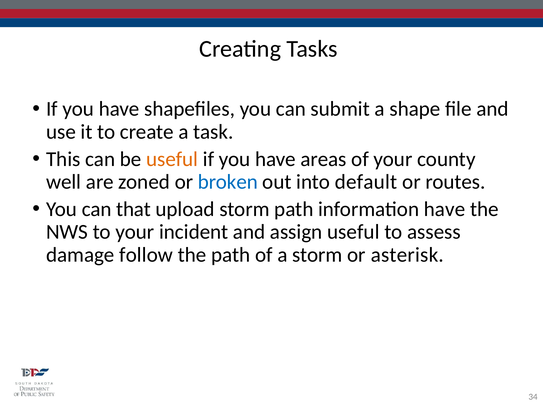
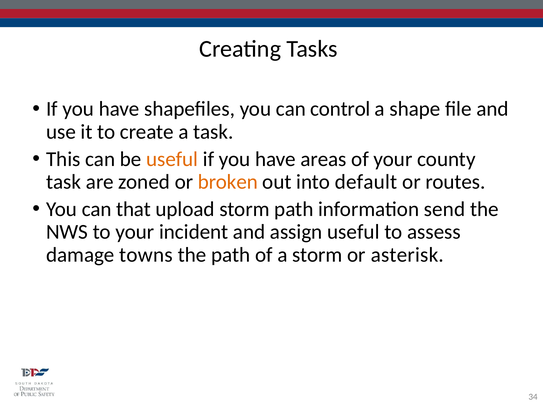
submit: submit -> control (340, 109)
well: well -> task (64, 182)
broken colour: blue -> orange (228, 182)
information have: have -> send (444, 209)
follow: follow -> towns (146, 255)
